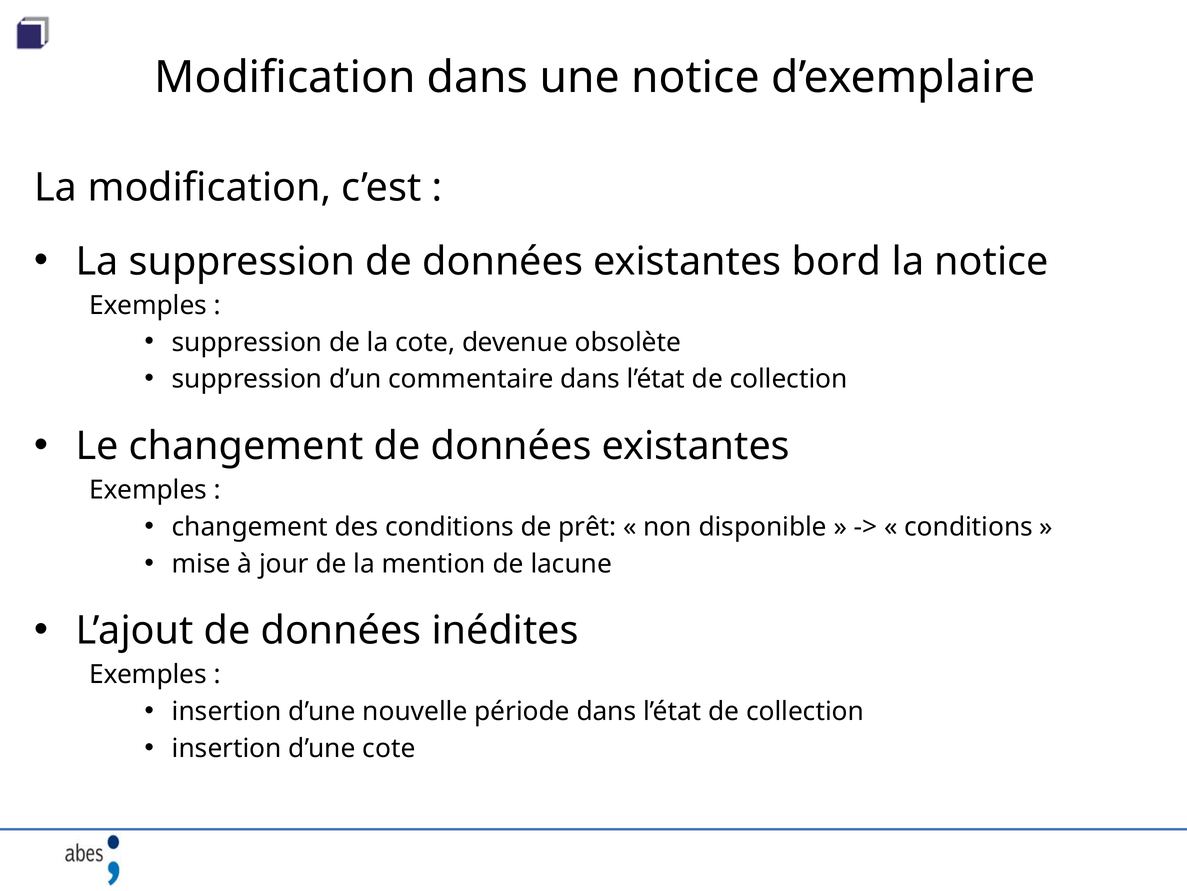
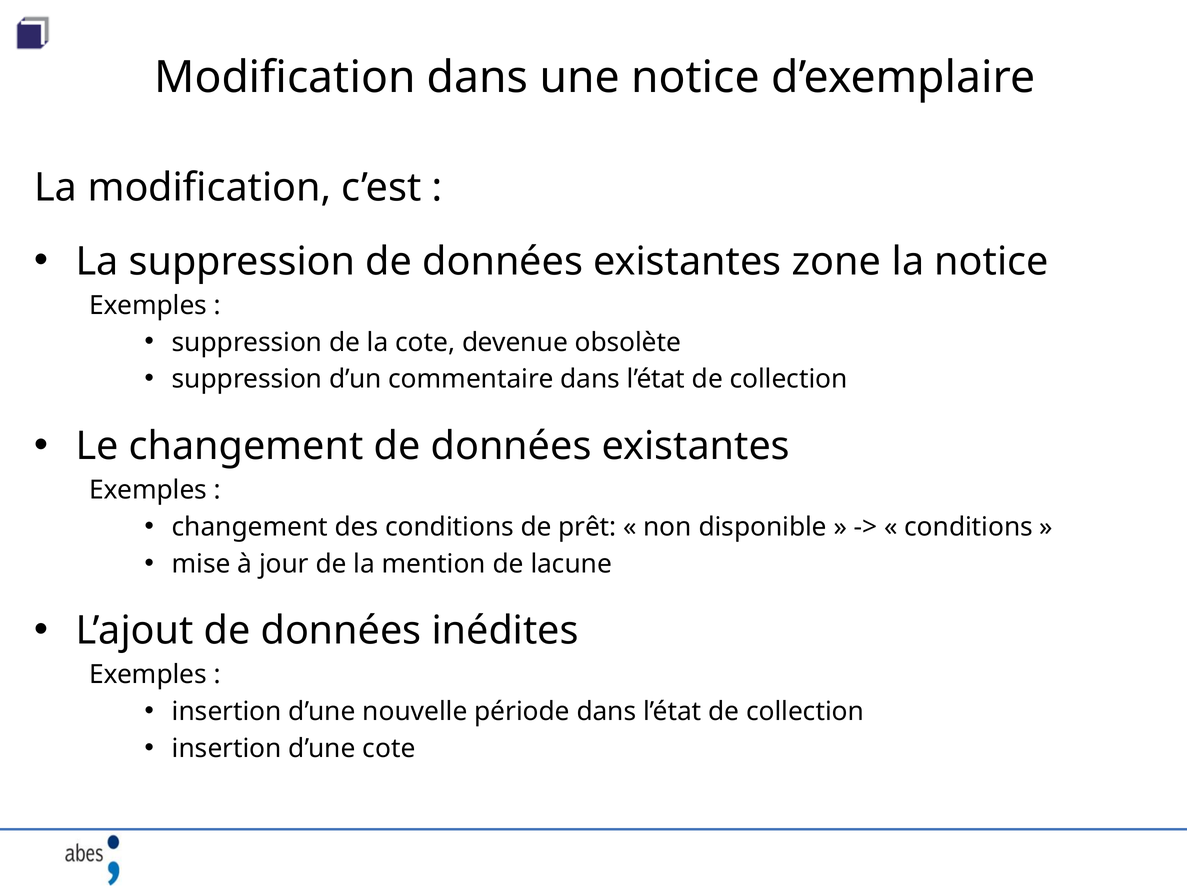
bord: bord -> zone (836, 261)
